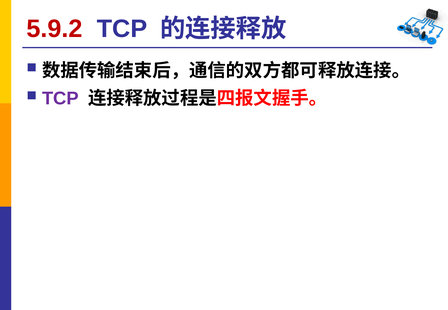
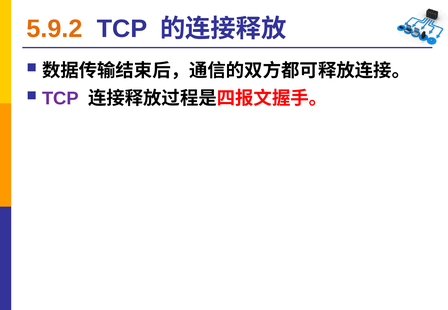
5.9.2 colour: red -> orange (55, 29)
